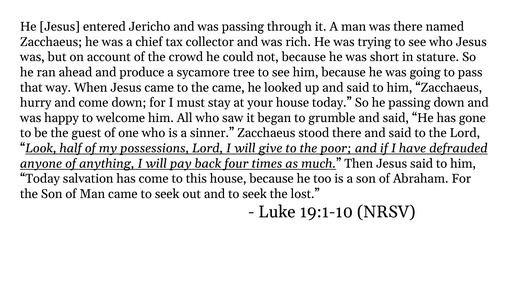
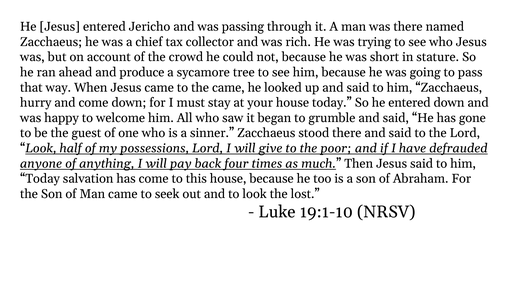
he passing: passing -> entered (409, 103)
and to seek: seek -> look (255, 194)
